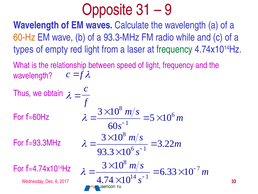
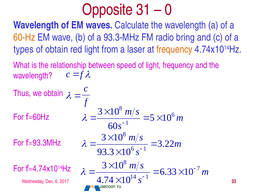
9: 9 -> 0 (168, 10)
while: while -> bring (185, 37)
of empty: empty -> obtain (57, 49)
frequency colour: green -> orange (174, 49)
